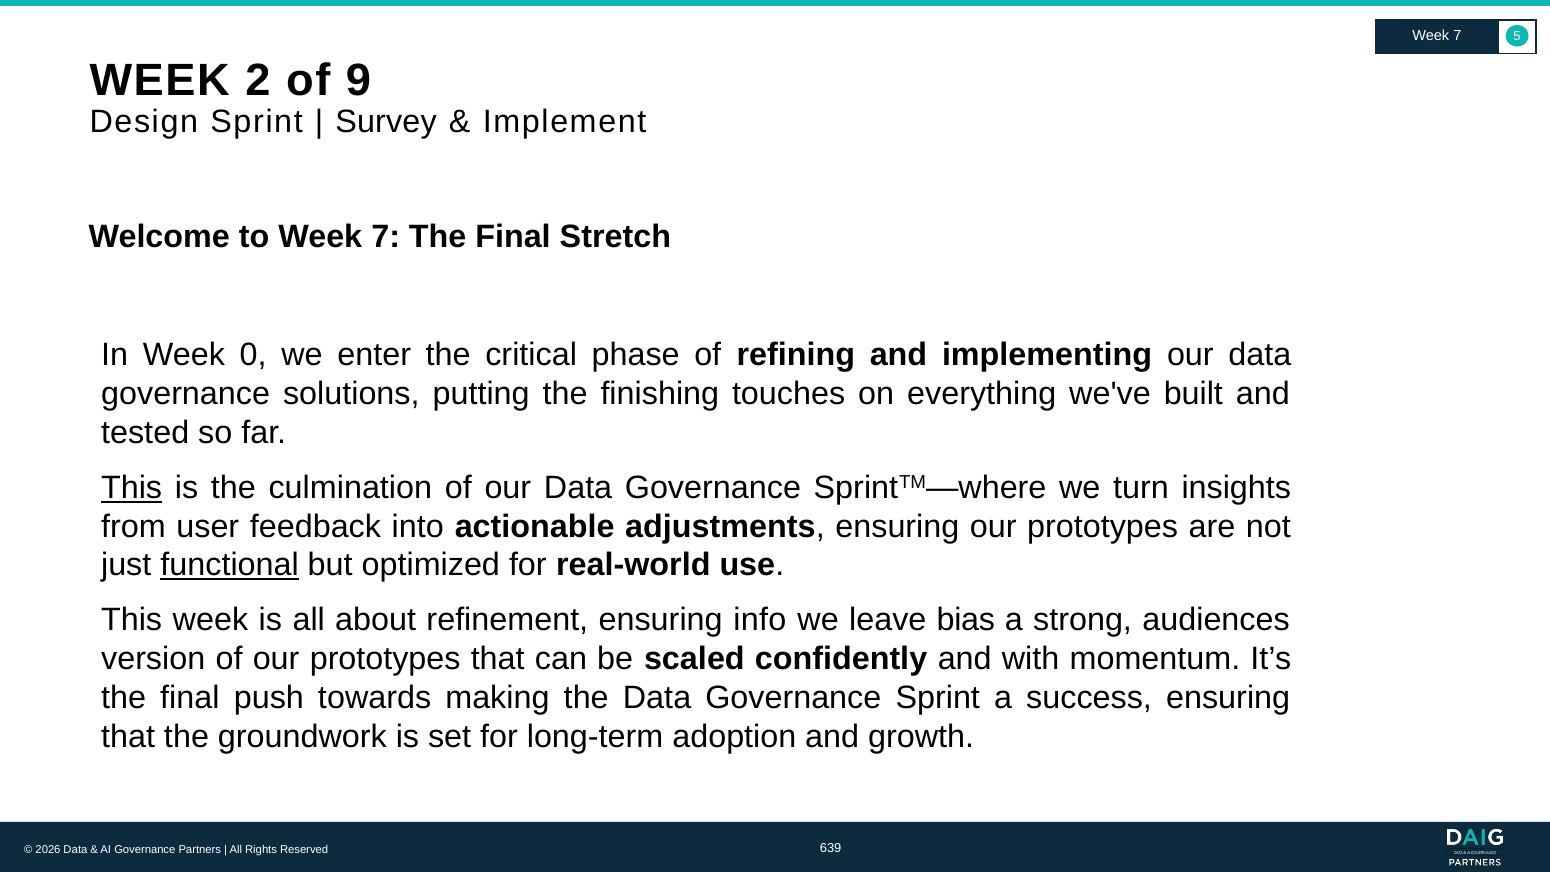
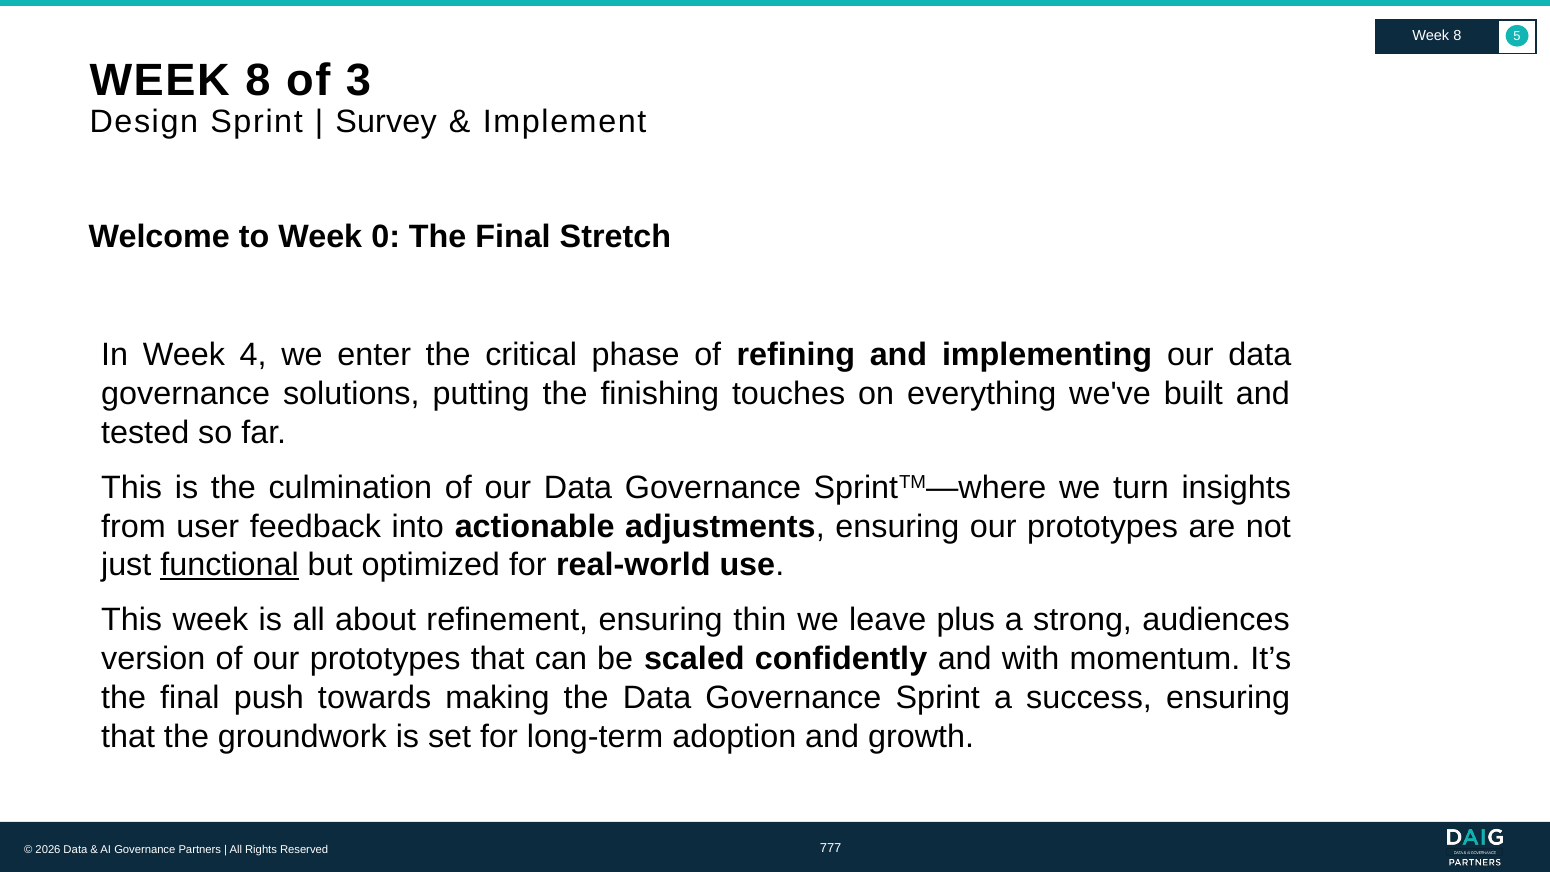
7: 7 -> 8 (1457, 36)
2: 2 -> 8 (258, 80)
9: 9 -> 3 (358, 80)
to Week 7: 7 -> 0 (386, 237)
0: 0 -> 4 (253, 355)
This underline: present -> none (132, 488)
info: info -> thin (760, 620)
bias: bias -> plus (966, 620)
639: 639 -> 777 (831, 848)
